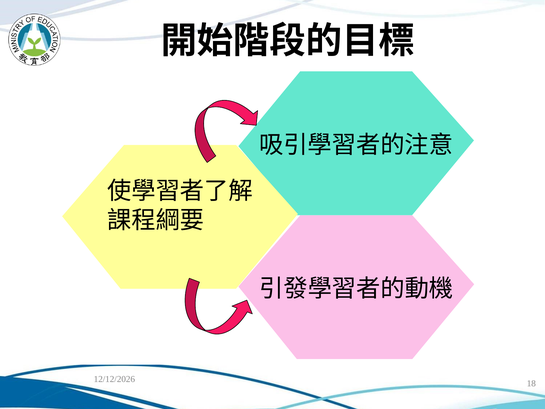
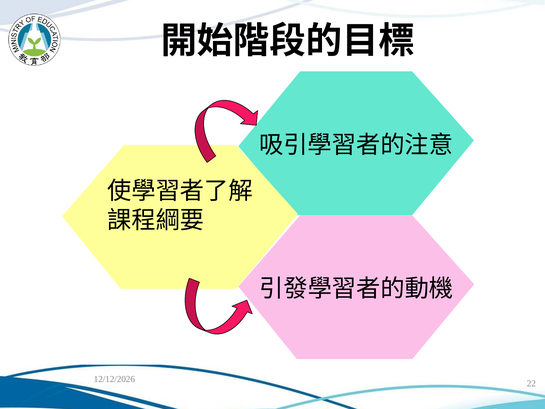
18: 18 -> 22 (531, 383)
